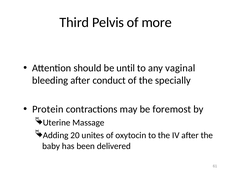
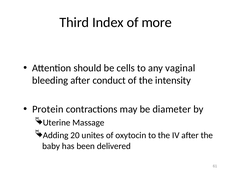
Pelvis: Pelvis -> Index (108, 22)
until: until -> cells (126, 68)
specially: specially -> intensity (173, 80)
foremost: foremost -> diameter (172, 109)
